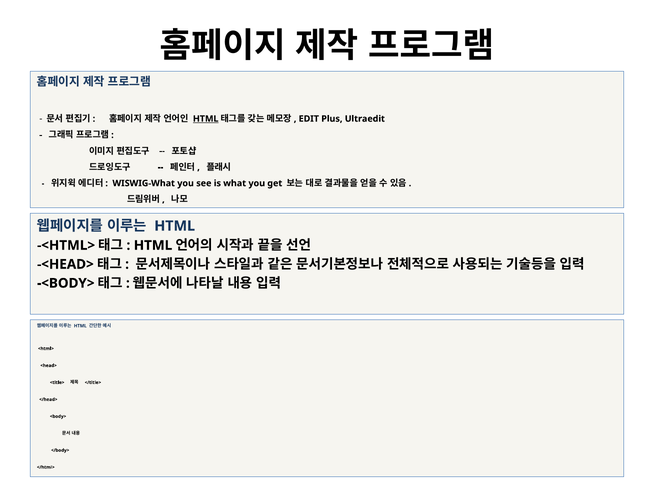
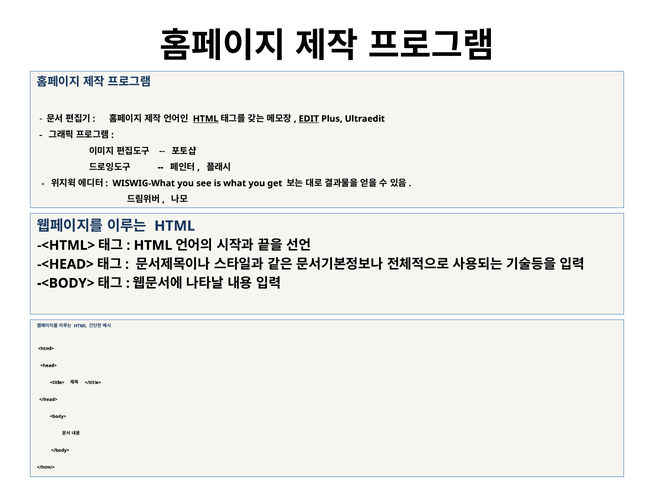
EDIT underline: none -> present (309, 119)
